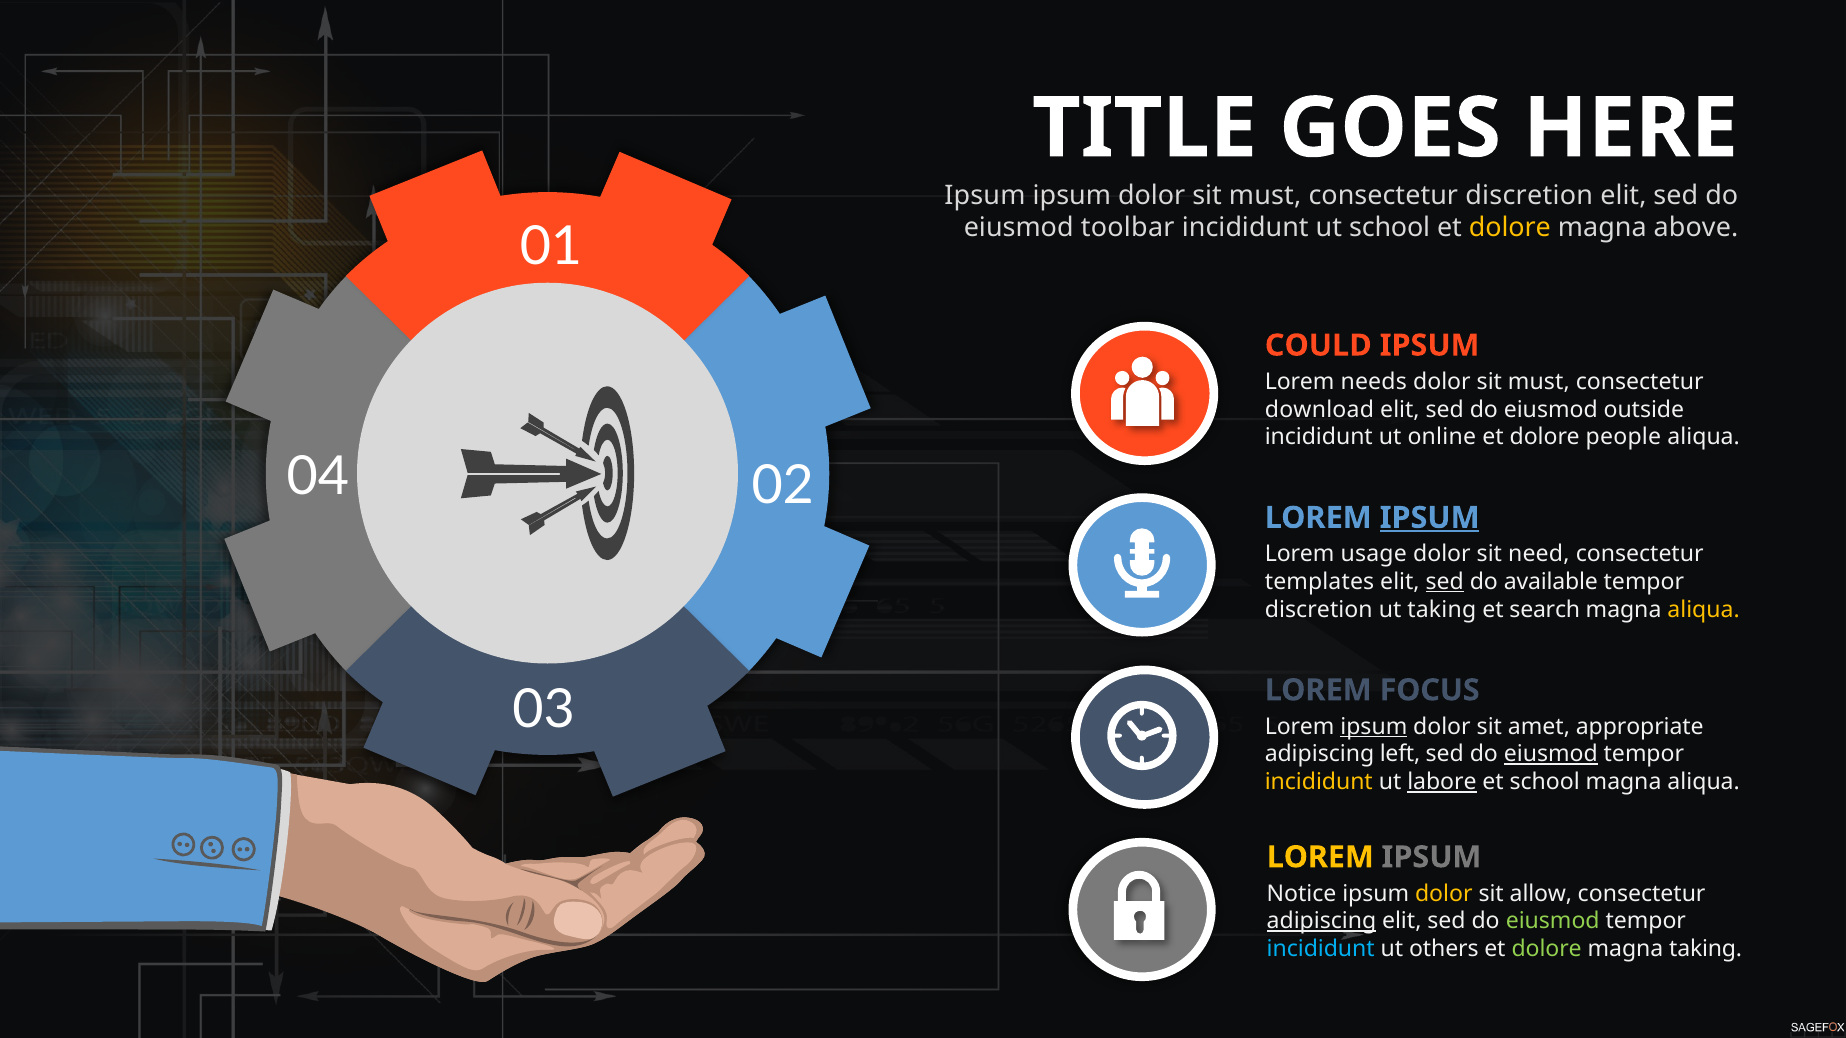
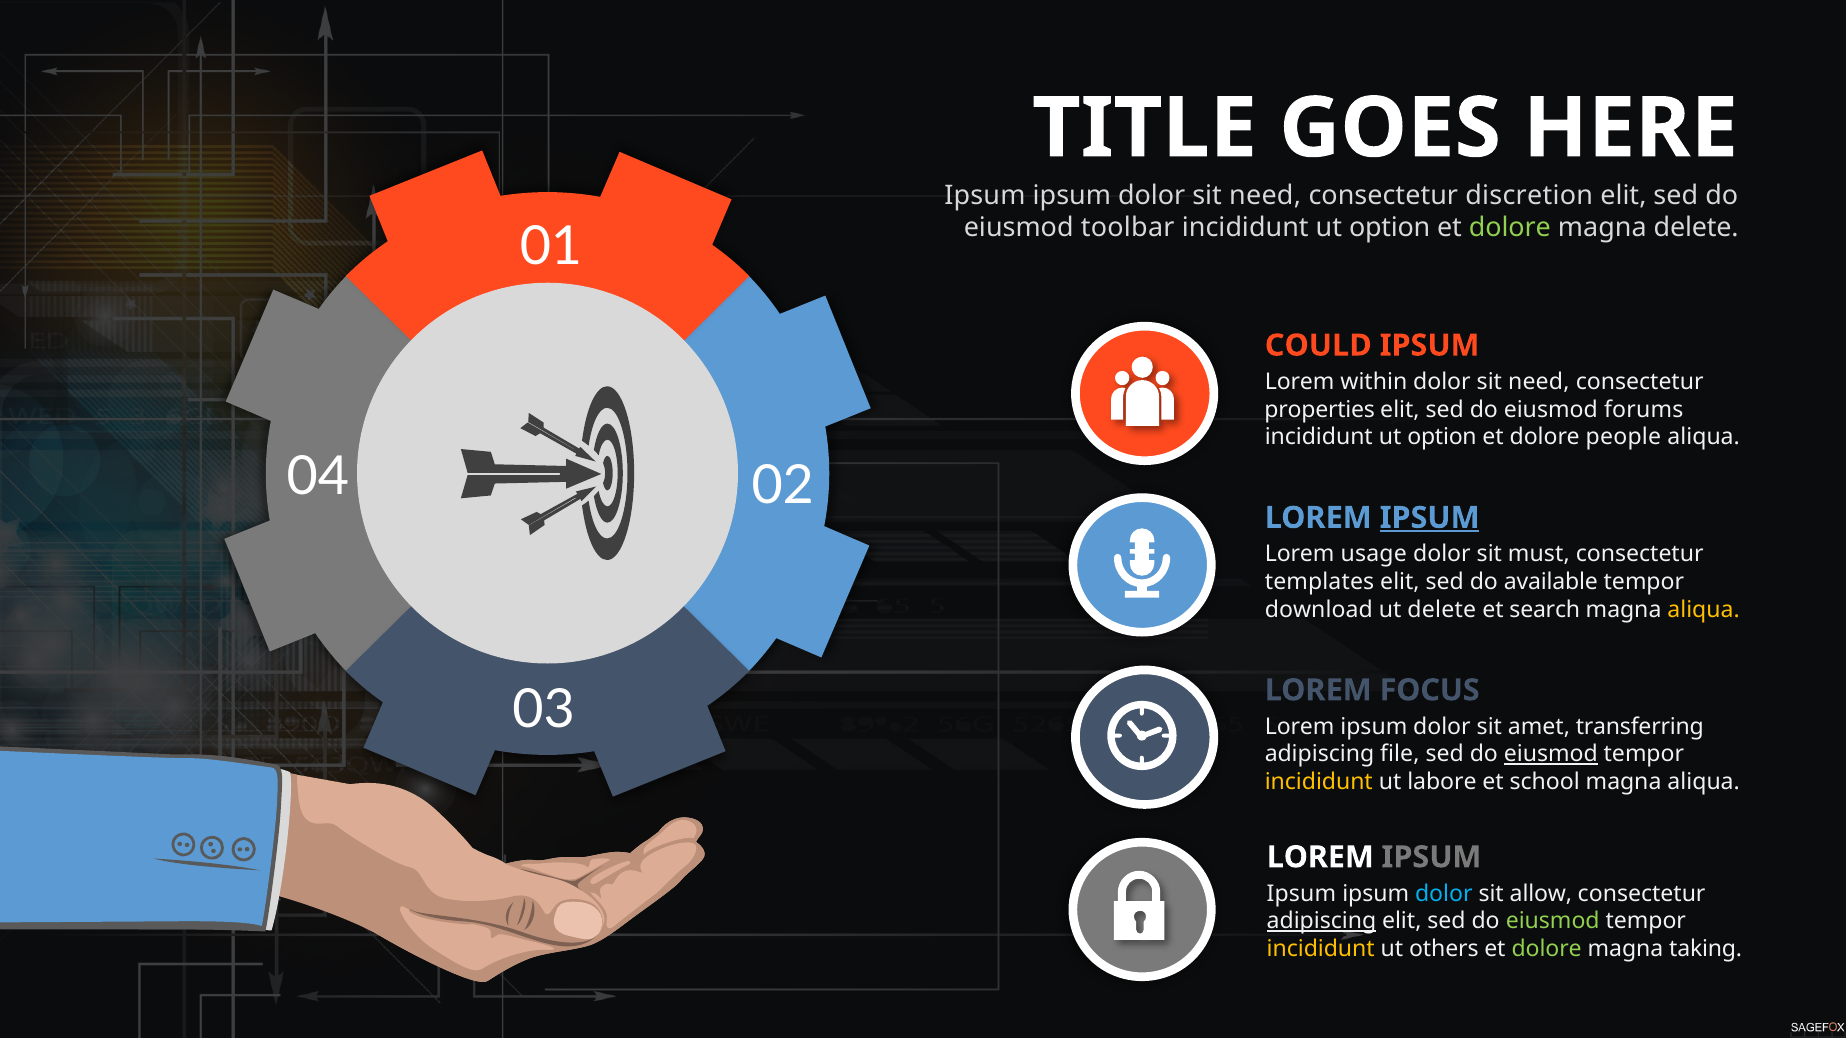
must: must -> need (1265, 195)
school: school -> option (1390, 228)
dolore colour: yellow -> light green (1510, 228)
magna above: above -> delete (1696, 228)
needs: needs -> within (1374, 382)
must: must -> need (1539, 382)
download: download -> properties (1320, 410)
outside: outside -> forums (1644, 410)
online: online -> option (1442, 437)
need: need -> must (1539, 554)
sed underline: present -> none (1445, 582)
discretion: discretion -> download (1319, 610)
ut taking: taking -> delete (1442, 610)
ipsum underline: present -> none (1374, 727)
appropriate: appropriate -> transferring (1640, 727)
left: left -> file (1400, 755)
labore underline: present -> none (1442, 782)
LOREM colour: yellow -> white (1320, 857)
Notice: Notice -> Ipsum (1301, 894)
dolor colour: yellow -> light blue (1444, 894)
incididunt colour: light blue -> yellow (1321, 949)
